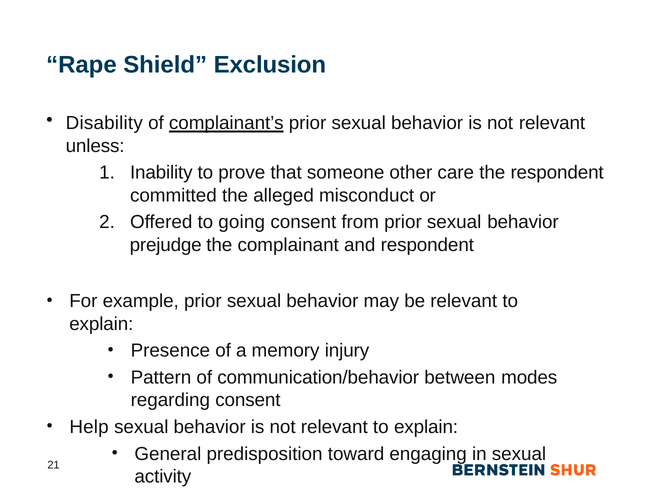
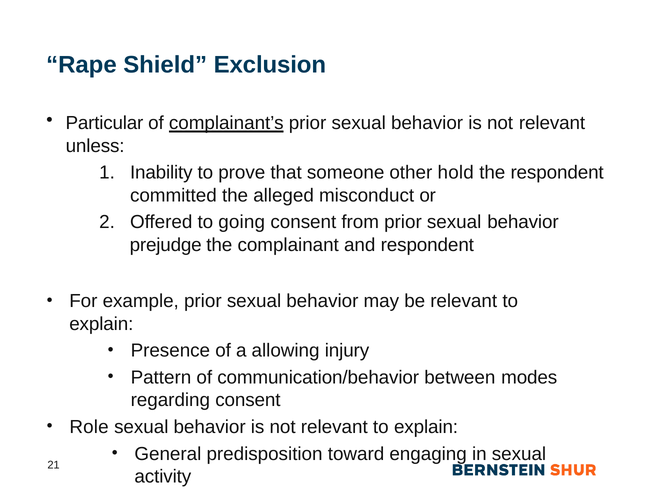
Disability: Disability -> Particular (104, 123)
care: care -> hold (456, 173)
memory: memory -> allowing (286, 351)
Help: Help -> Role (89, 428)
